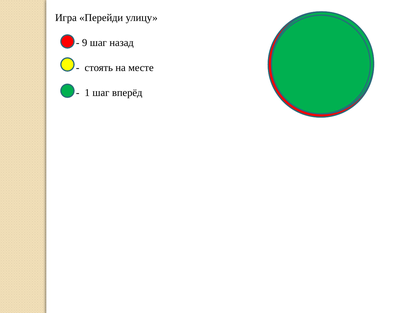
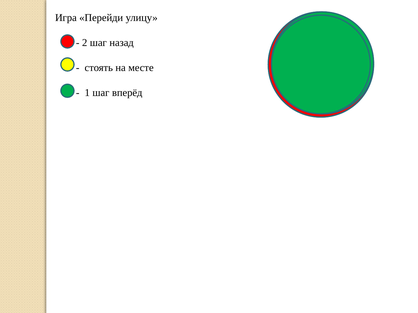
9: 9 -> 2 (85, 43)
